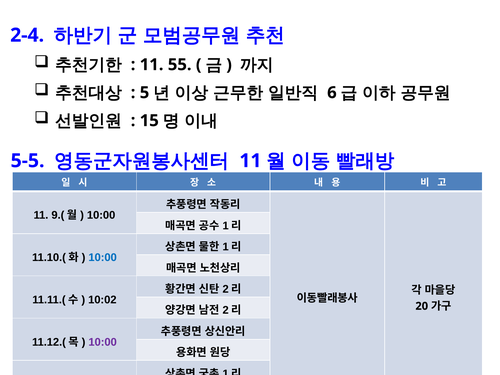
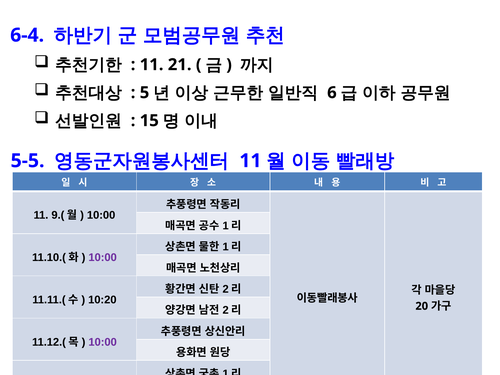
2-4: 2-4 -> 6-4 (27, 35)
55: 55 -> 21 (180, 65)
10:00 colour: blue -> purple (103, 257)
10:02: 10:02 -> 10:20 (102, 300)
